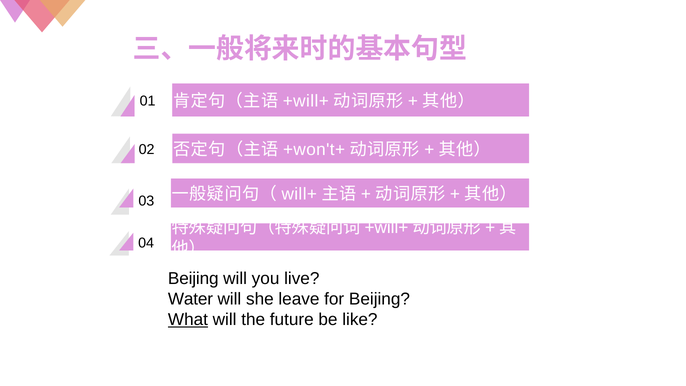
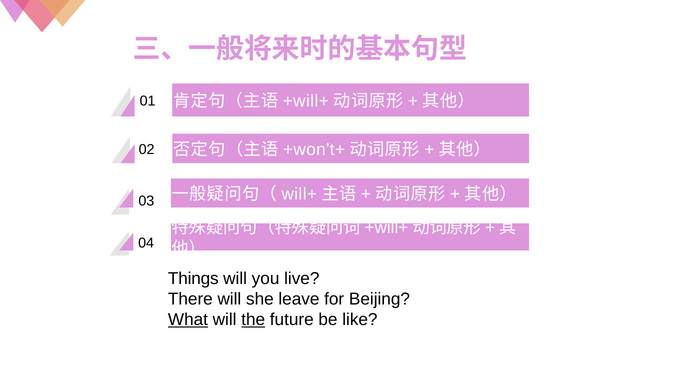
Beijing: Beijing -> Things (193, 278)
Water: Water -> There (190, 299)
the underline: none -> present (253, 319)
